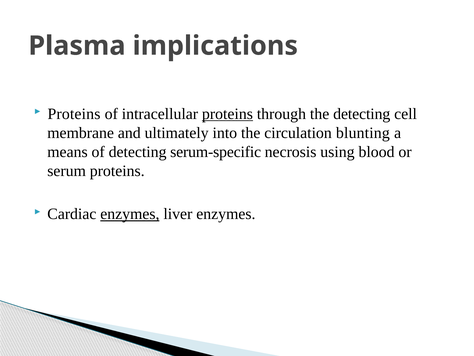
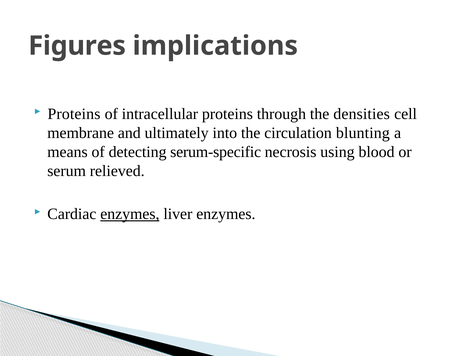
Plasma: Plasma -> Figures (77, 46)
proteins underline: present -> none (227, 114)
the detecting: detecting -> densities (362, 114)
serum proteins: proteins -> relieved (117, 171)
